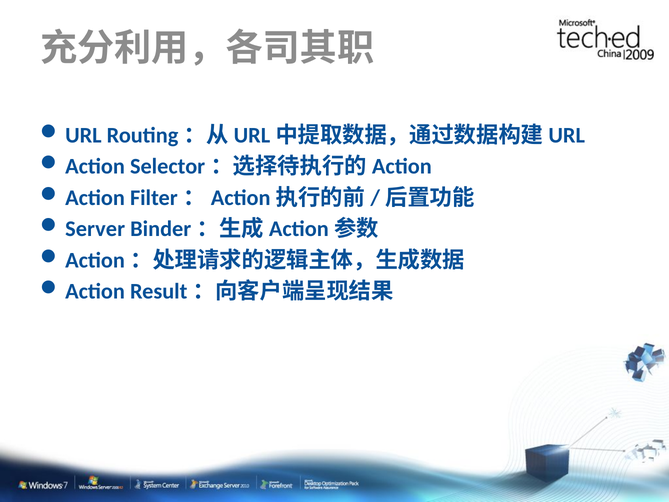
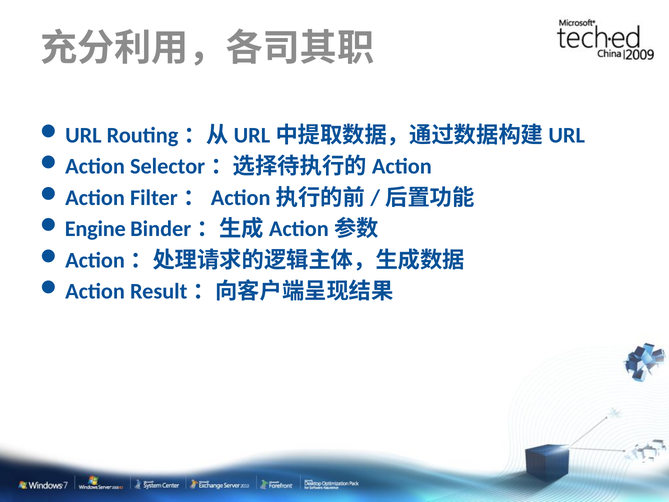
Server: Server -> Engine (95, 229)
